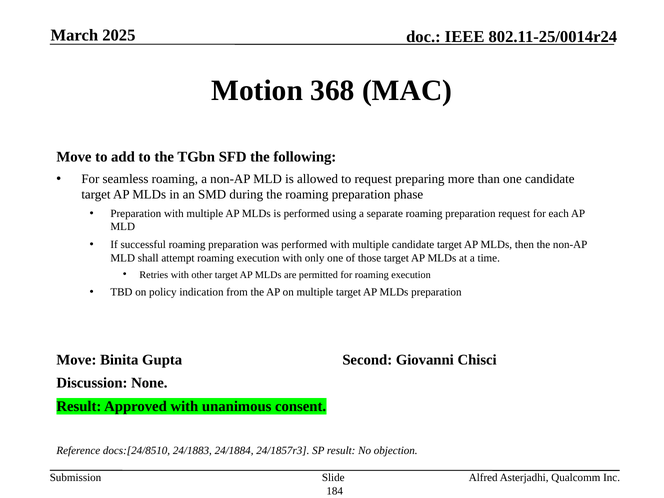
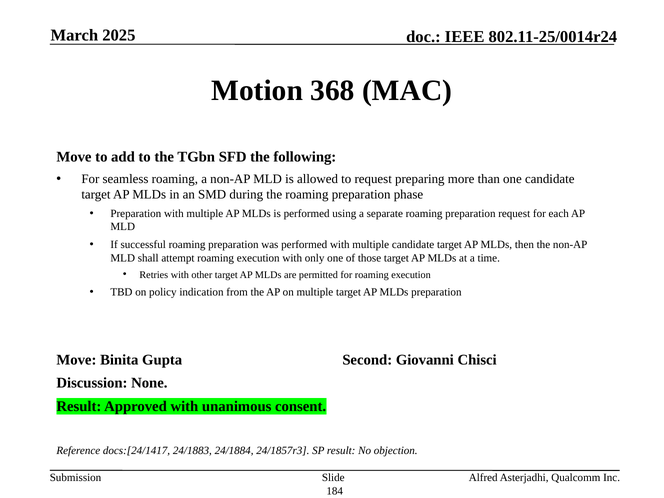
docs:[24/8510: docs:[24/8510 -> docs:[24/1417 (137, 450)
